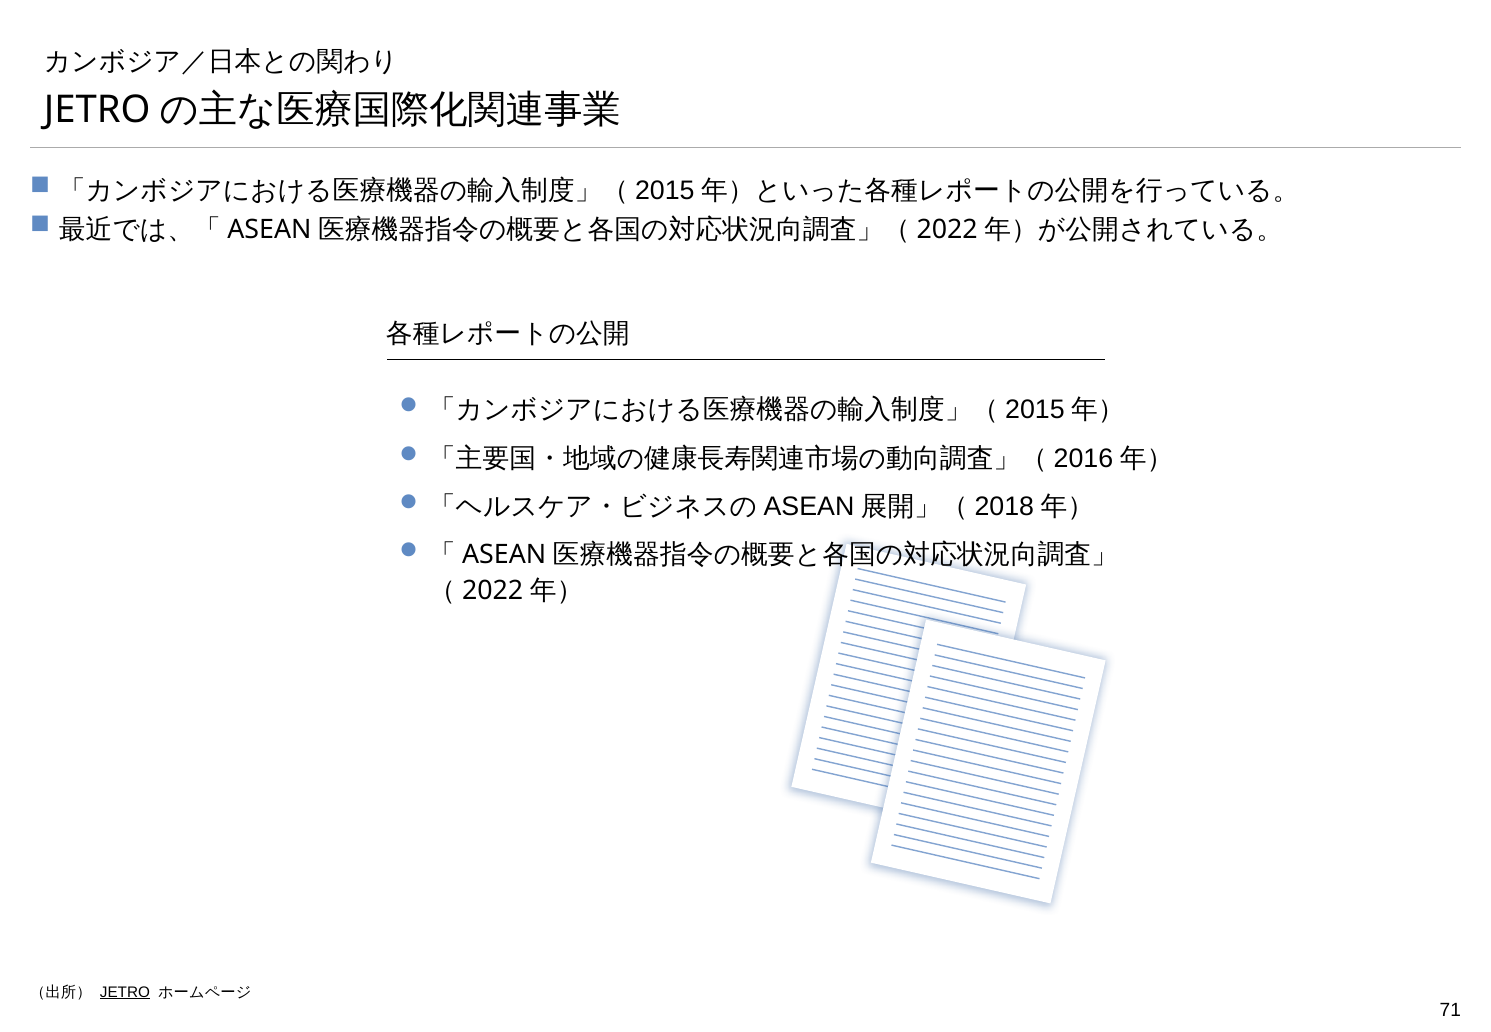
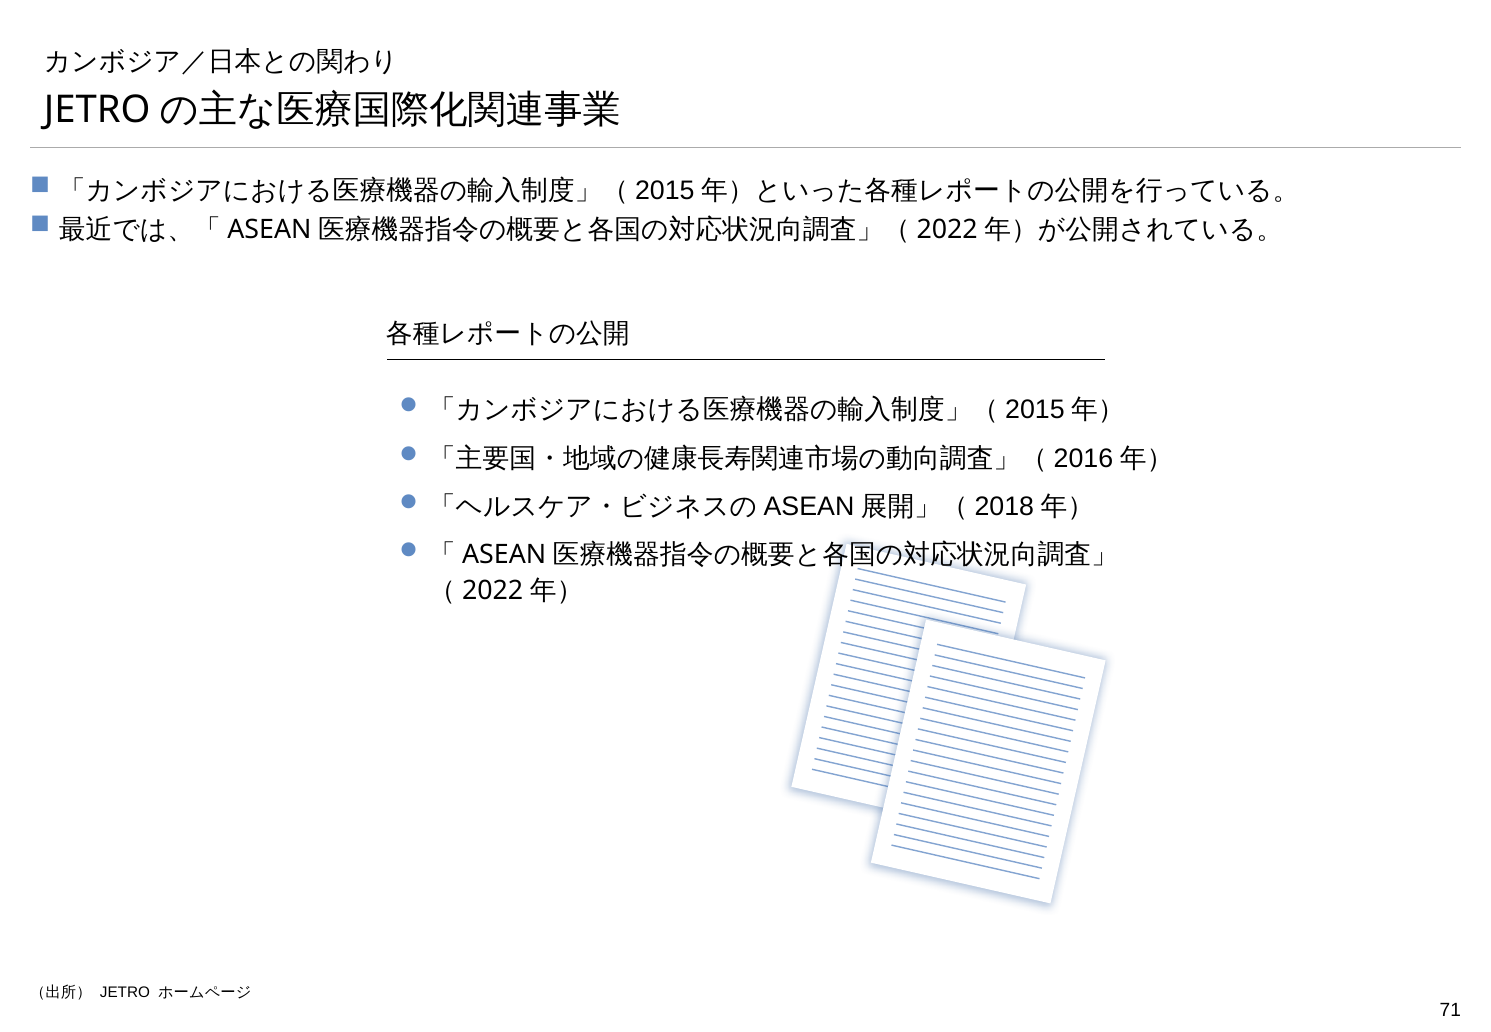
JETRO underline: present -> none (125, 992)
